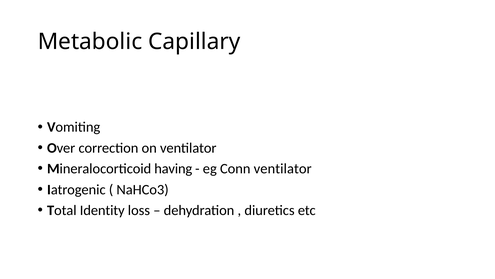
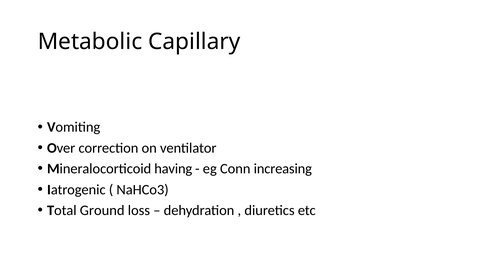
Conn ventilator: ventilator -> increasing (283, 168)
Identity: Identity -> Ground (102, 210)
